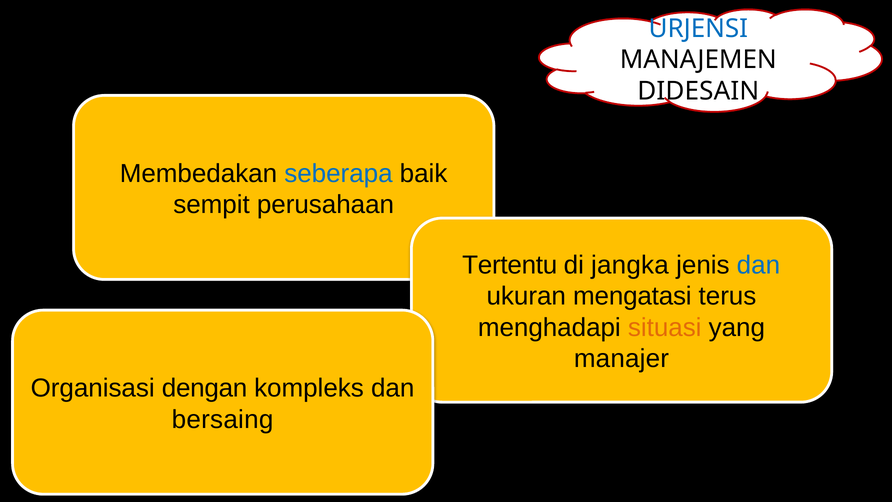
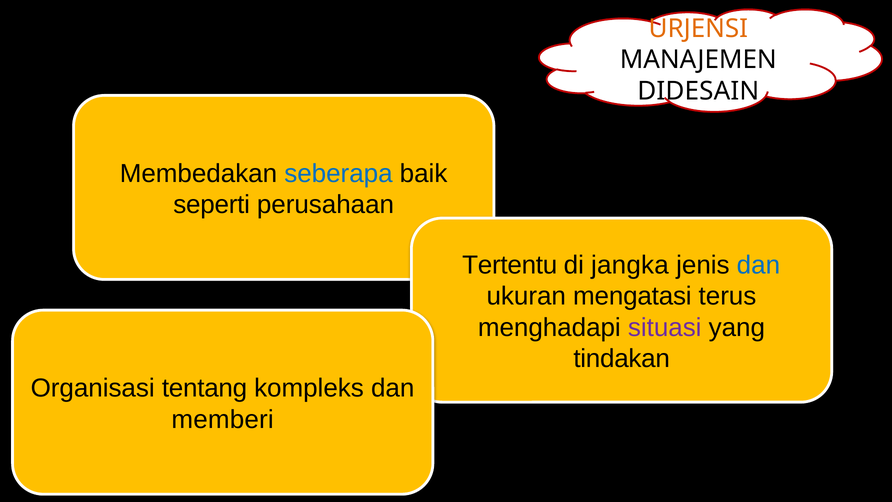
URJENSI colour: blue -> orange (698, 28)
sempit: sempit -> seperti (212, 205)
situasi colour: orange -> purple (665, 327)
manajer: manajer -> tindakan (622, 359)
dengan: dengan -> tentang (205, 388)
bersaing: bersaing -> memberi (223, 419)
